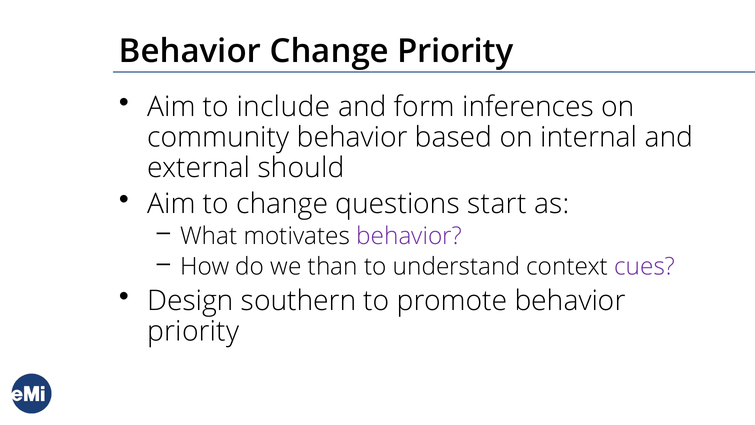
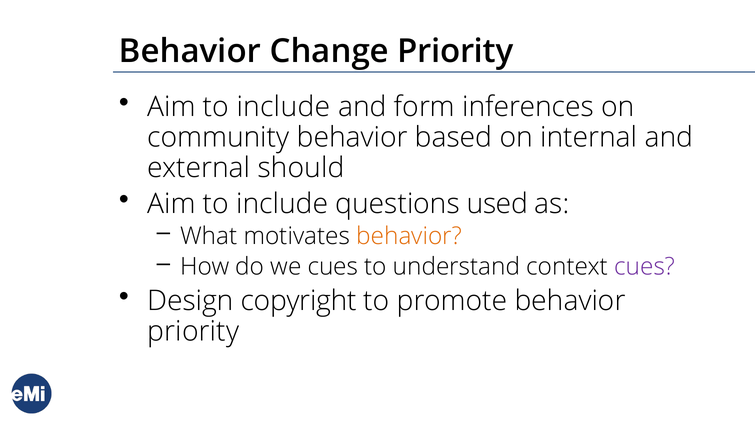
change: change -> include (282, 204)
start: start -> used (497, 204)
behavior colour: purple -> orange (409, 236)
we than: than -> cues (333, 267)
southern: southern -> copyright (299, 301)
